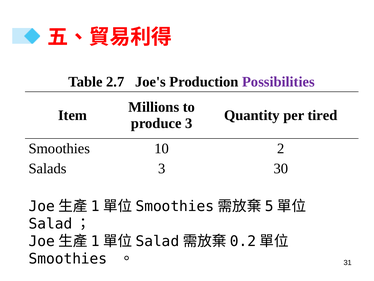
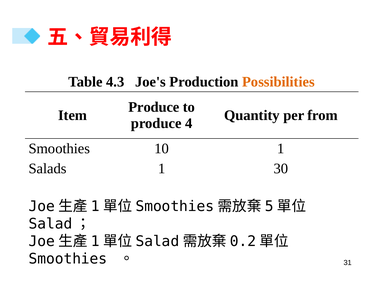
2.7: 2.7 -> 4.3 (115, 82)
Possibilities colour: purple -> orange (278, 82)
Millions: Millions -> Produce (154, 107)
tired: tired -> from (323, 115)
produce 3: 3 -> 4 (189, 123)
10 2: 2 -> 1 (281, 148)
Salads 3: 3 -> 1 (162, 168)
